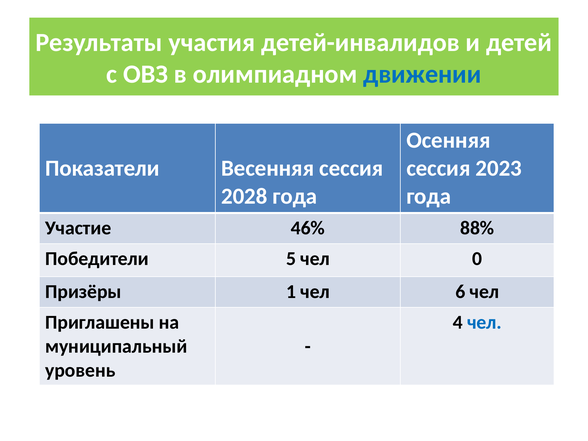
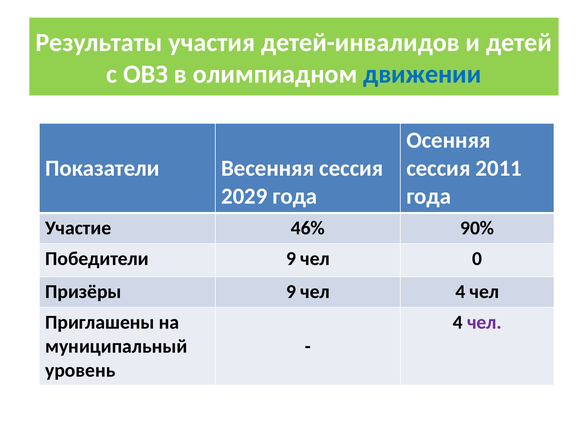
2023: 2023 -> 2011 (499, 168)
2028: 2028 -> 2029 (244, 196)
88%: 88% -> 90% (477, 228)
Победители 5: 5 -> 9 (291, 259)
Призёры 1: 1 -> 9 (291, 292)
чел 6: 6 -> 4 (460, 292)
чел colour: blue -> purple (484, 322)
